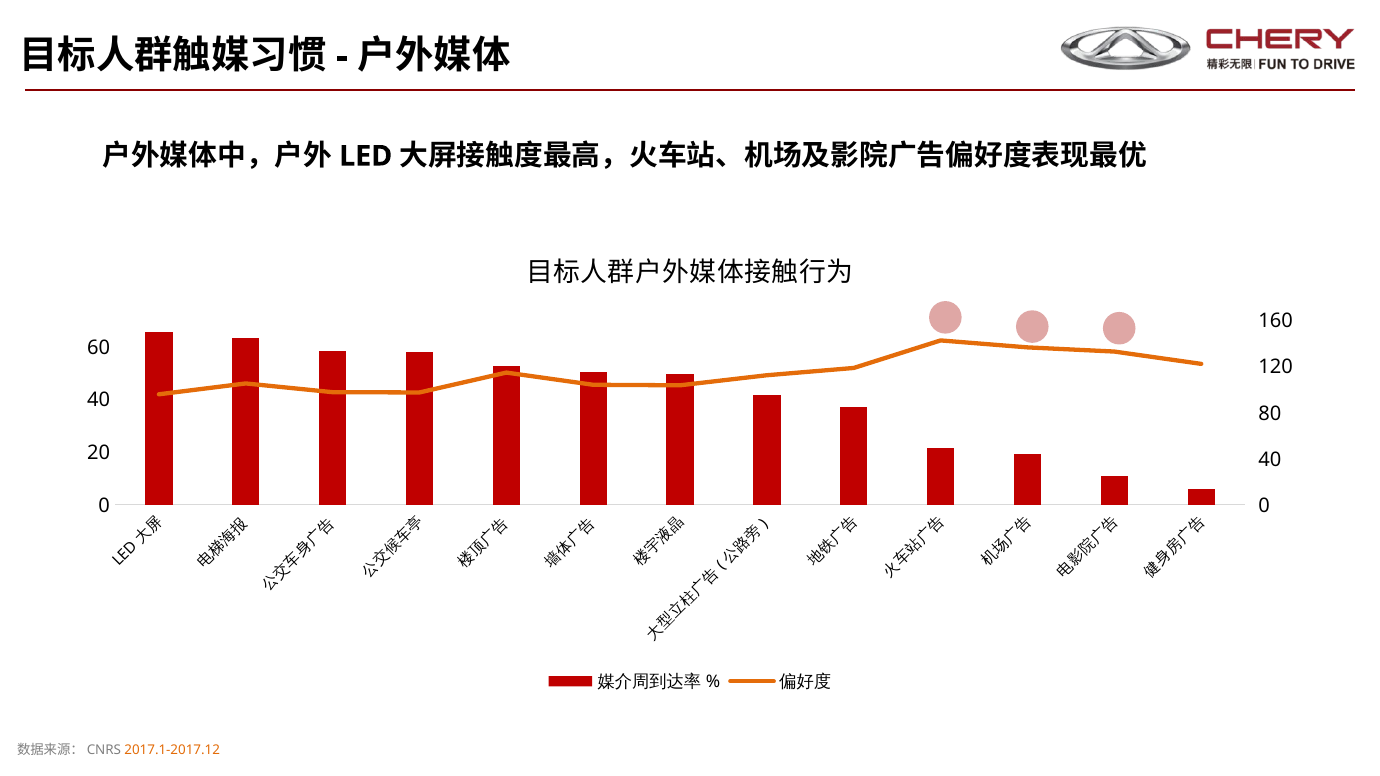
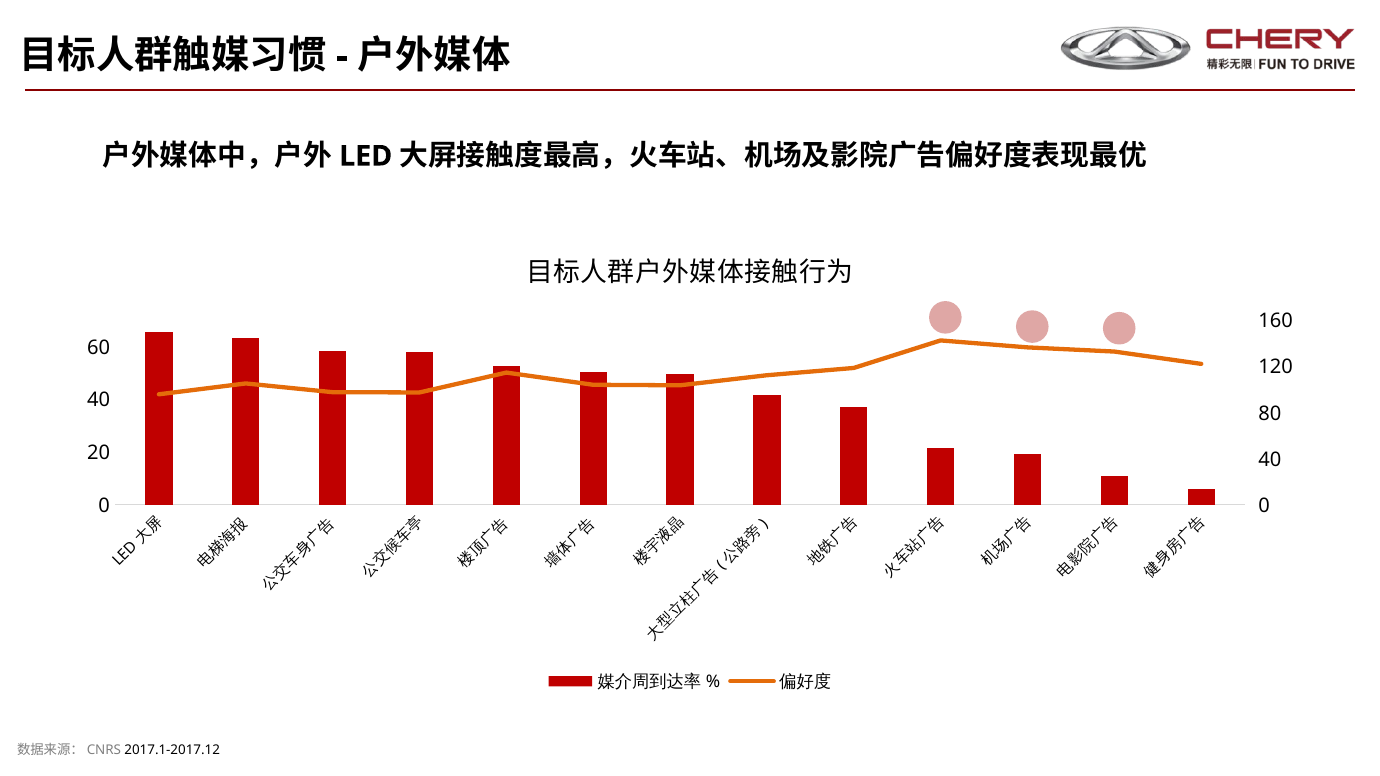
2017.1-2017.12 colour: orange -> black (172, 750)
